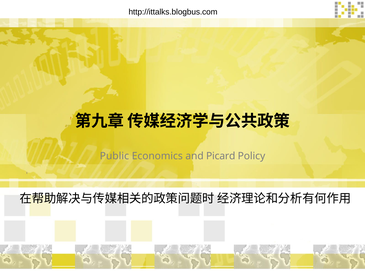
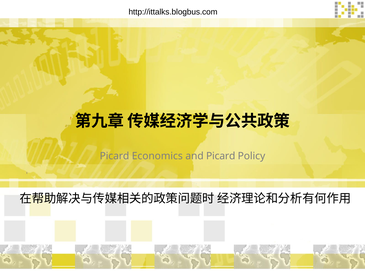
Public: Public -> Picard (114, 156)
